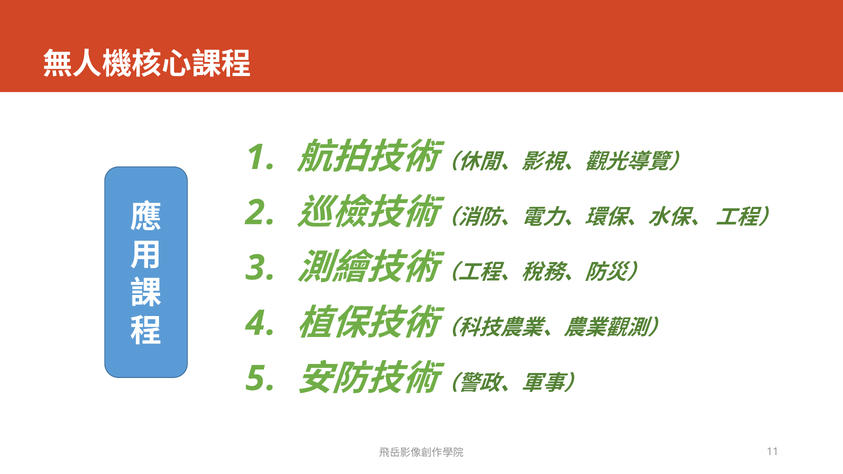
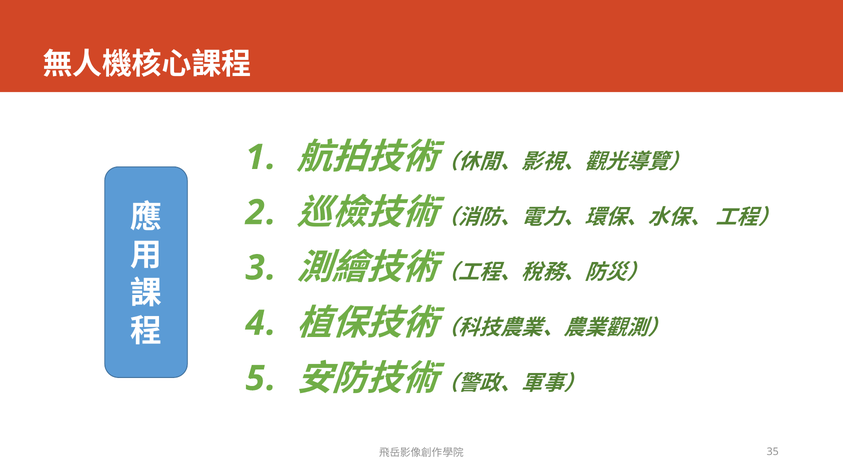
11: 11 -> 35 (773, 452)
